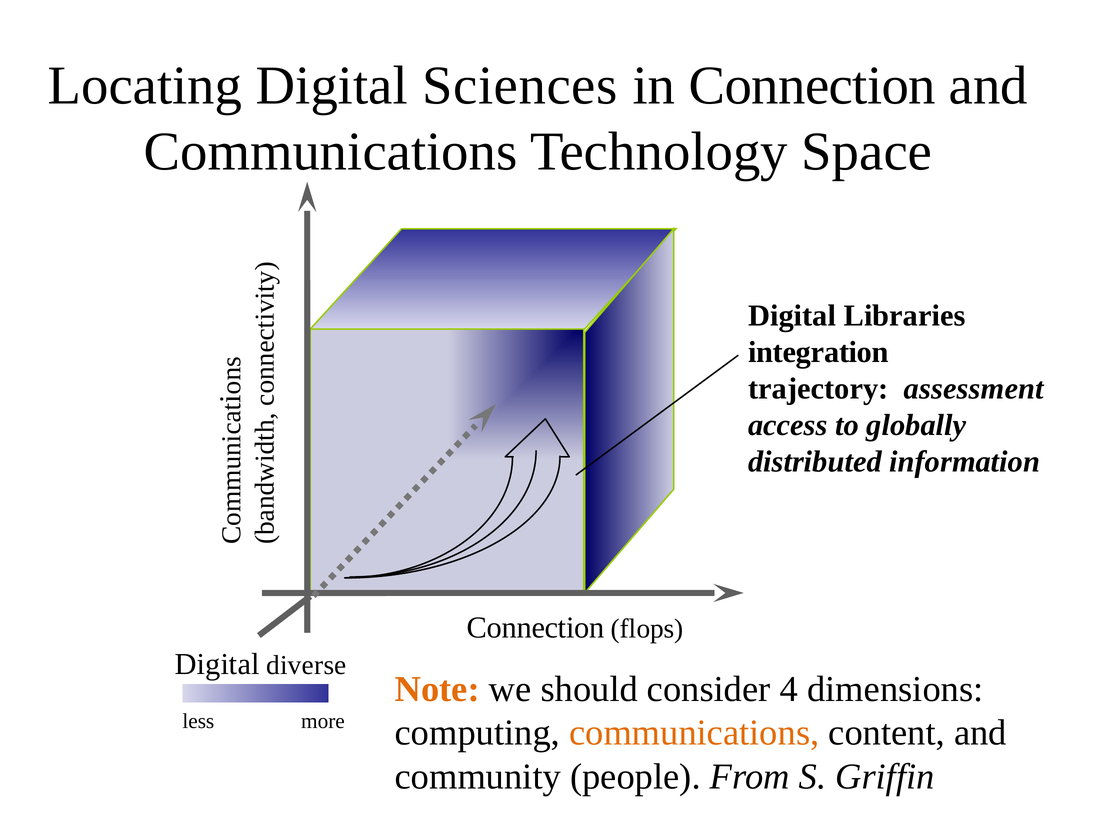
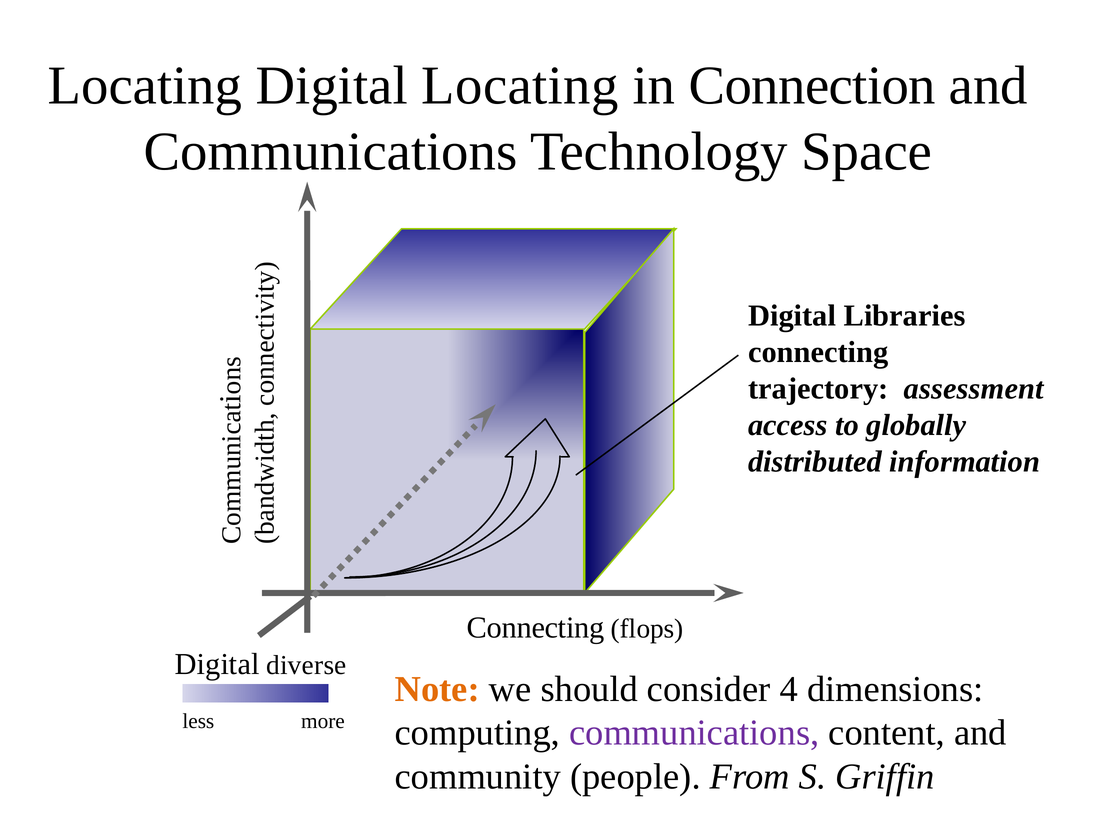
Digital Sciences: Sciences -> Locating (520, 86)
integration: integration -> connecting (818, 353)
Connection: Connection -> Connecting (536, 628)
communications colour: orange -> purple (694, 733)
